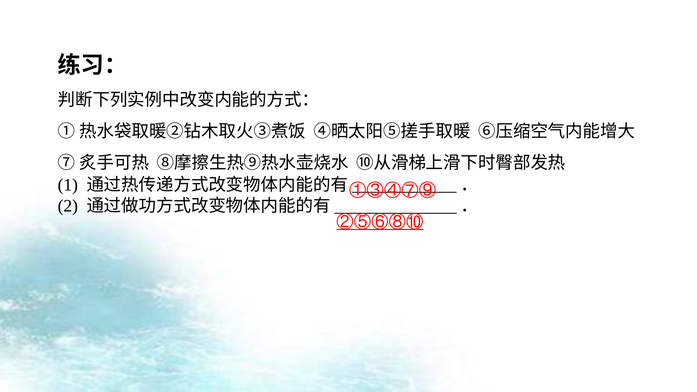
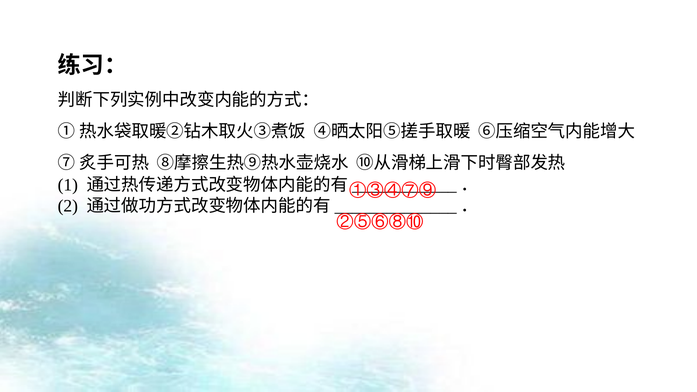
②⑤⑥⑧⑩ underline: present -> none (380, 222)
